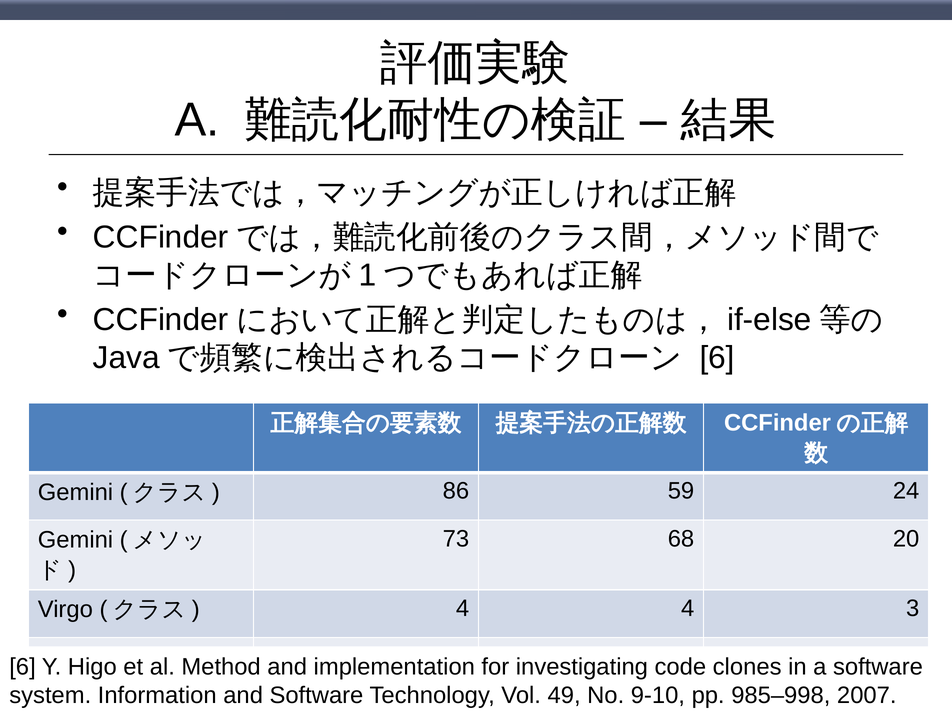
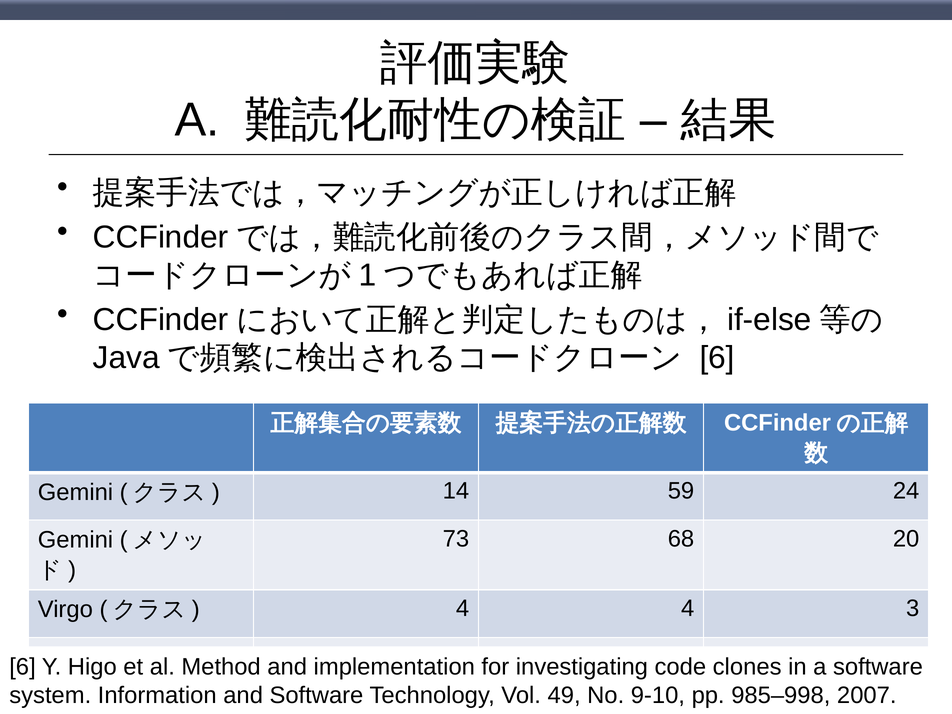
86: 86 -> 14 (456, 491)
